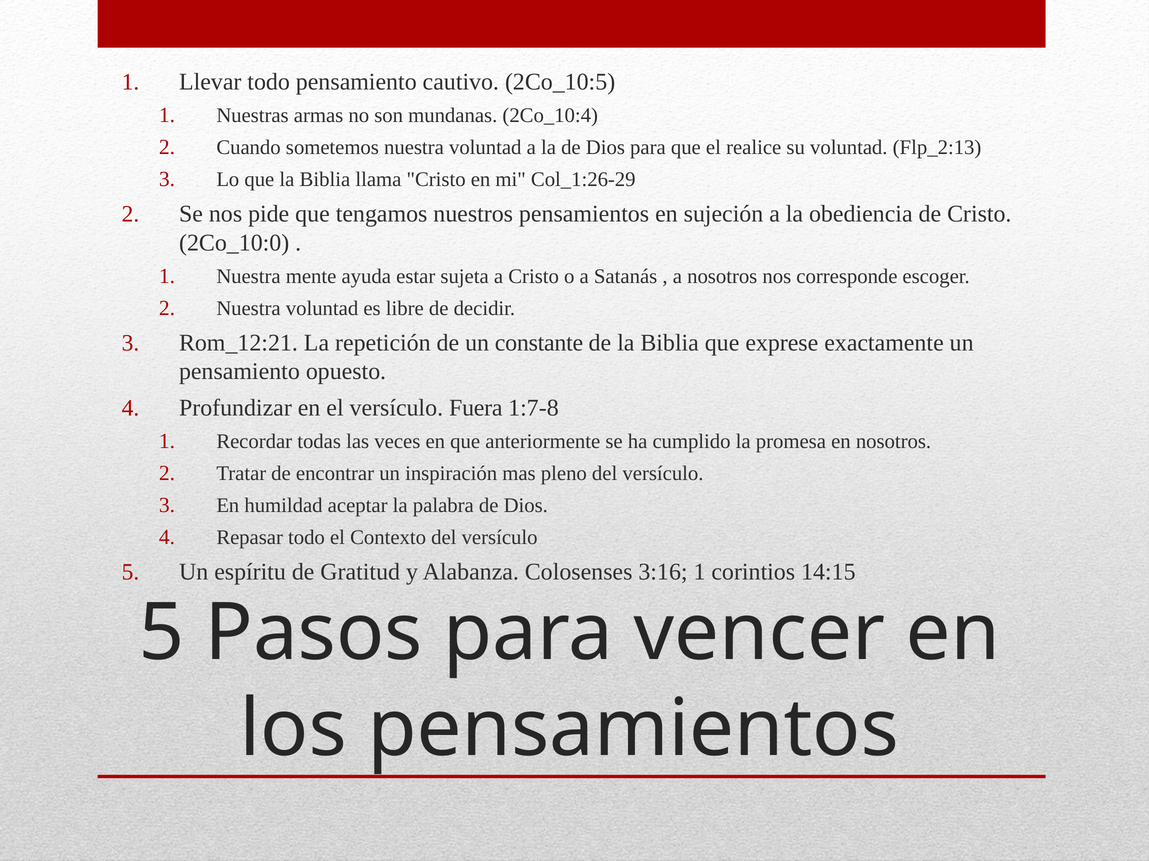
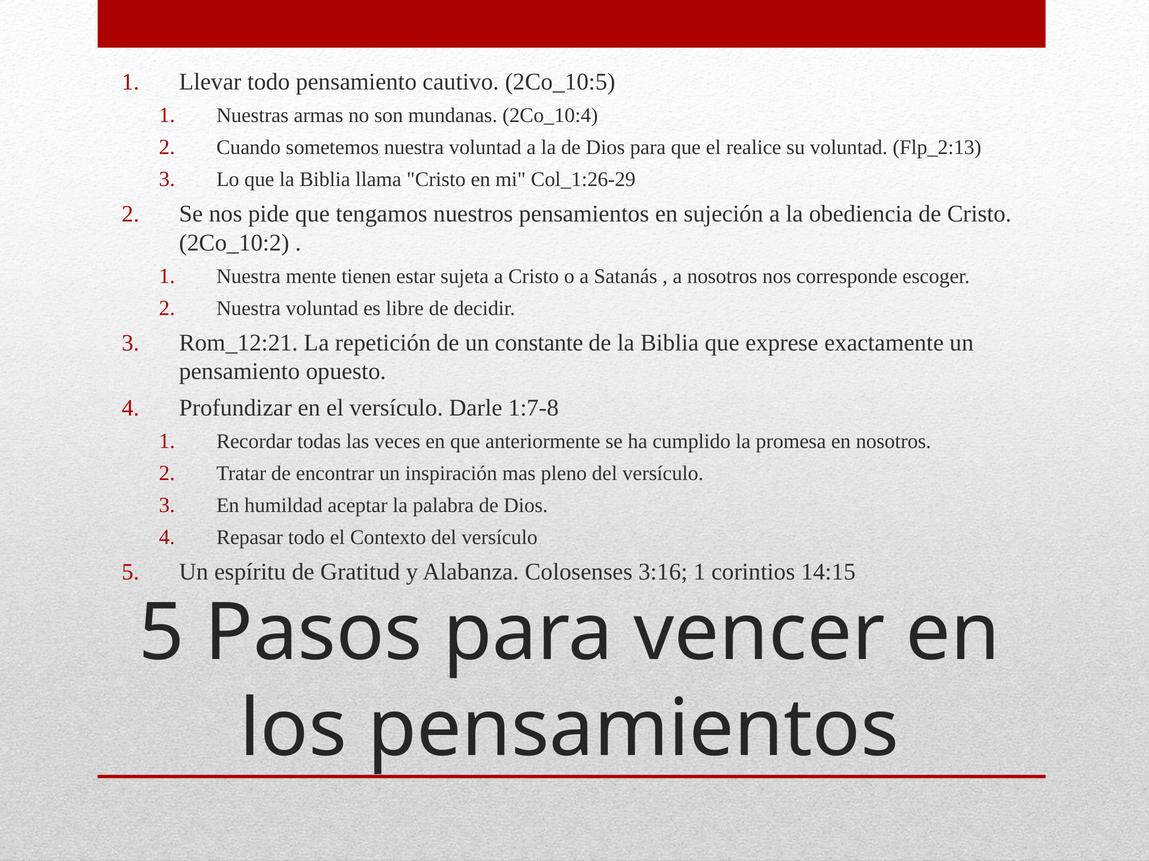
2Co_10:0: 2Co_10:0 -> 2Co_10:2 (234, 243)
ayuda: ayuda -> tienen (366, 277)
Fuera: Fuera -> Darle (476, 408)
